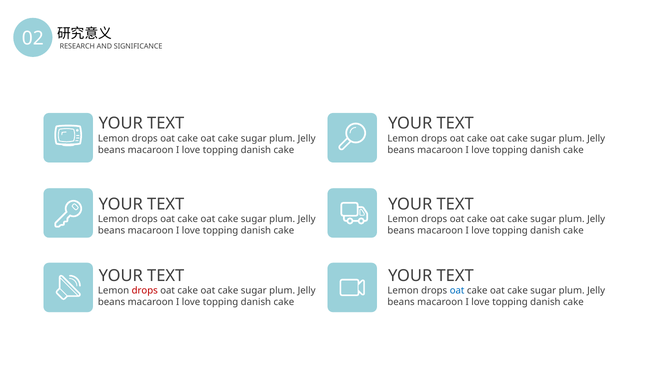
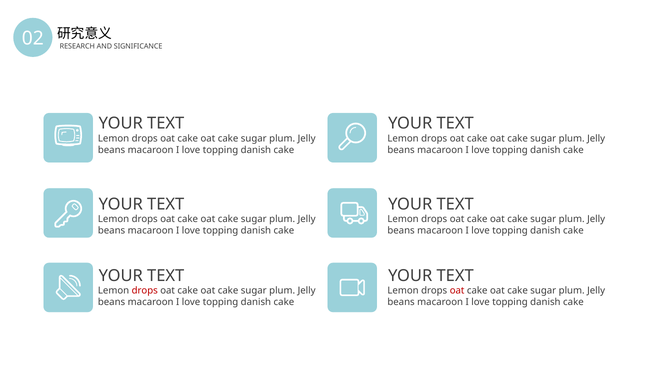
oat colour: blue -> red (457, 290)
